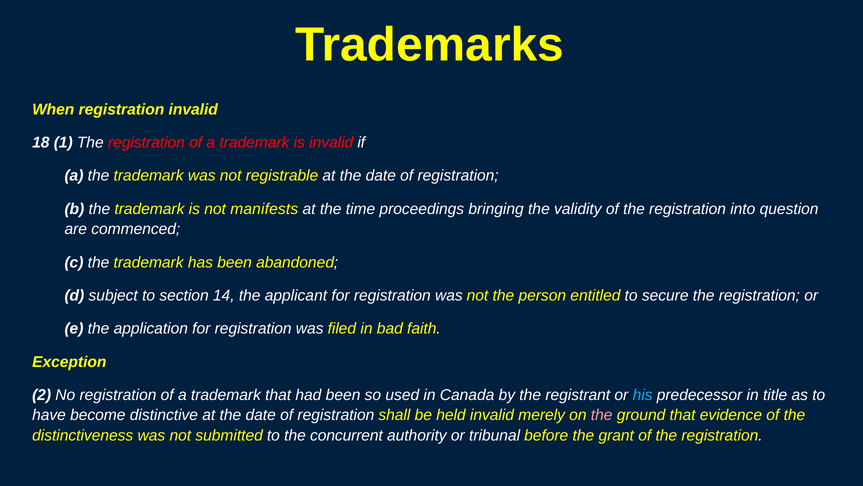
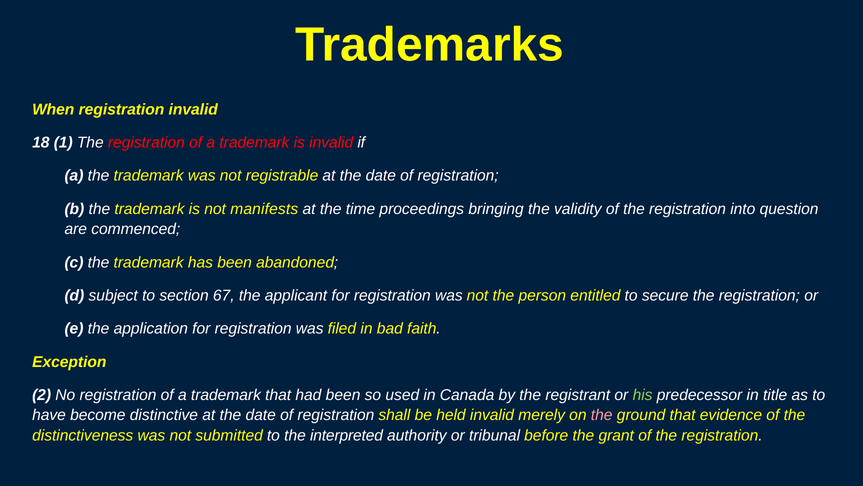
14: 14 -> 67 (224, 295)
his colour: light blue -> light green (643, 395)
concurrent: concurrent -> interpreted (346, 435)
